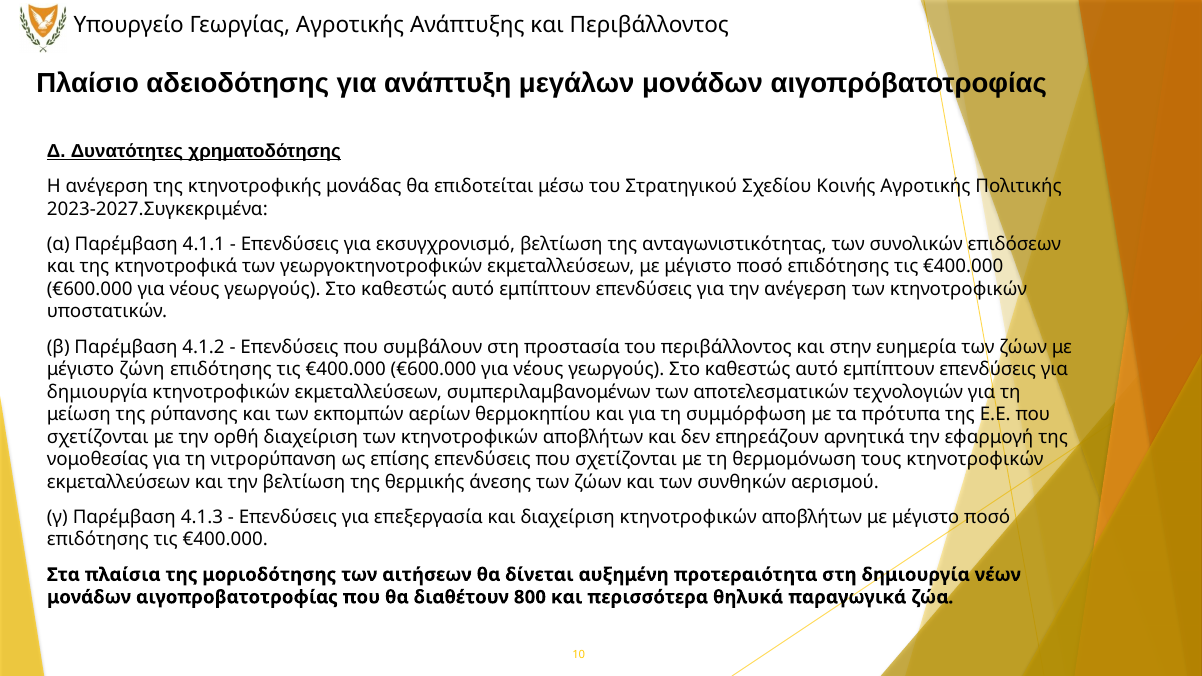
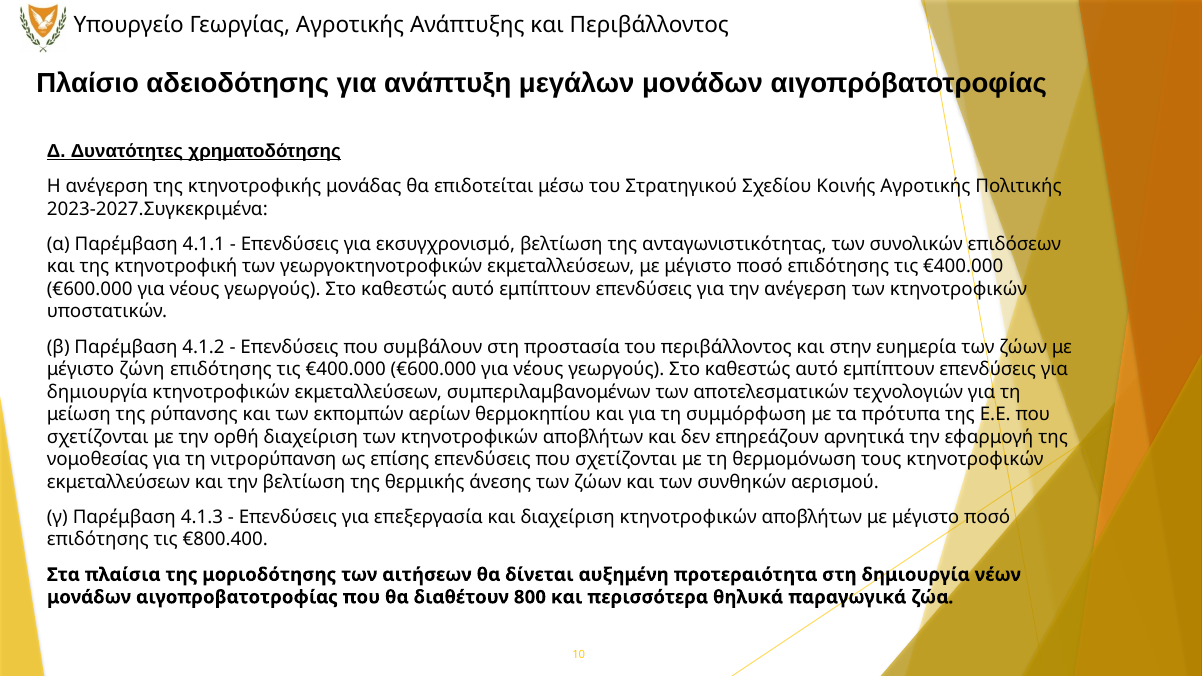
κτηνοτροφικά: κτηνοτροφικά -> κτηνοτροφική (176, 267)
€400.000: €400.000 -> €800.400 (225, 540)
